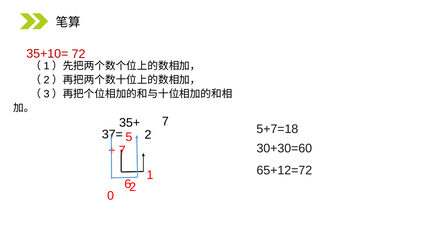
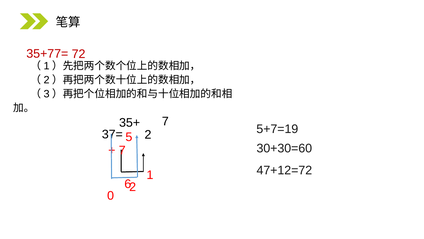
35+10=: 35+10= -> 35+77= (47, 54)
5+7=18: 5+7=18 -> 5+7=19 (277, 129)
65+12=72: 65+12=72 -> 47+12=72 (284, 170)
